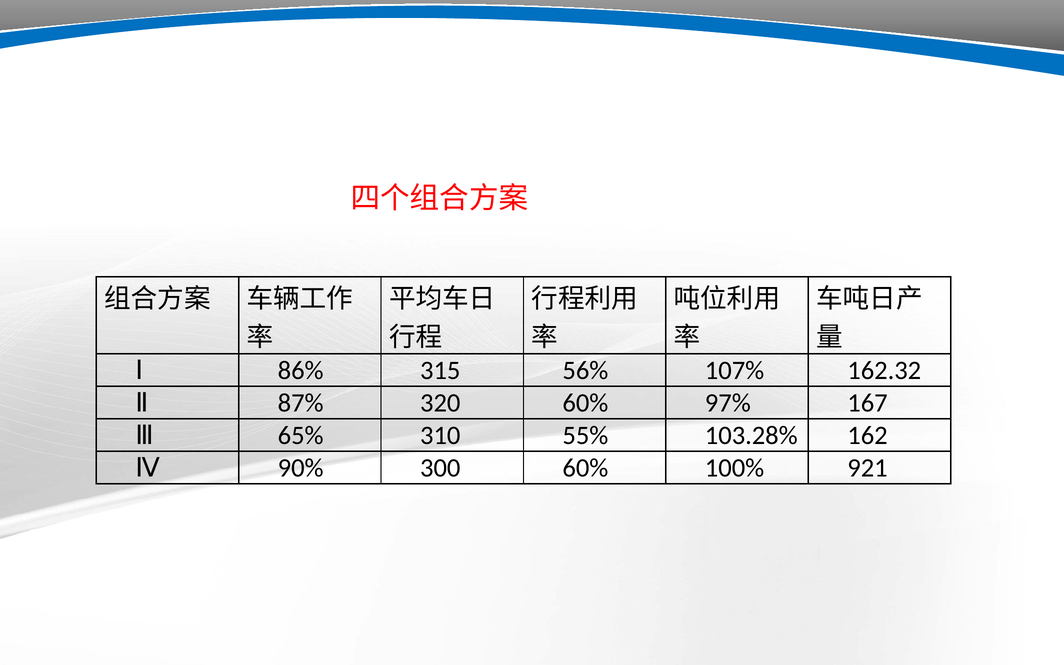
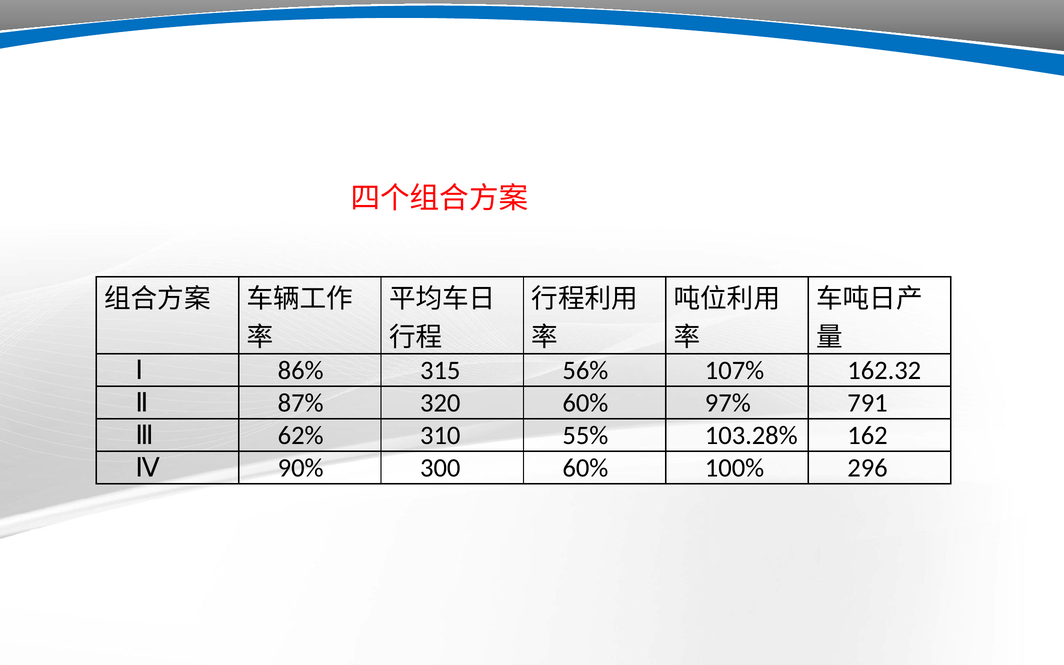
167: 167 -> 791 (867, 403)
65%: 65% -> 62% (301, 435)
921: 921 -> 296 (867, 468)
